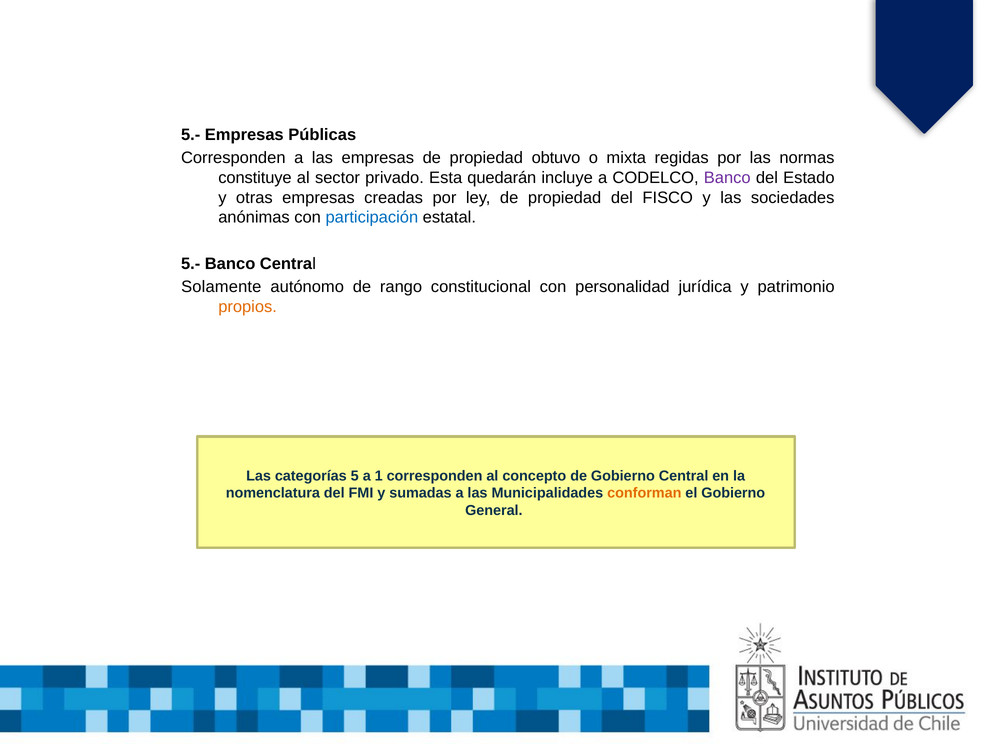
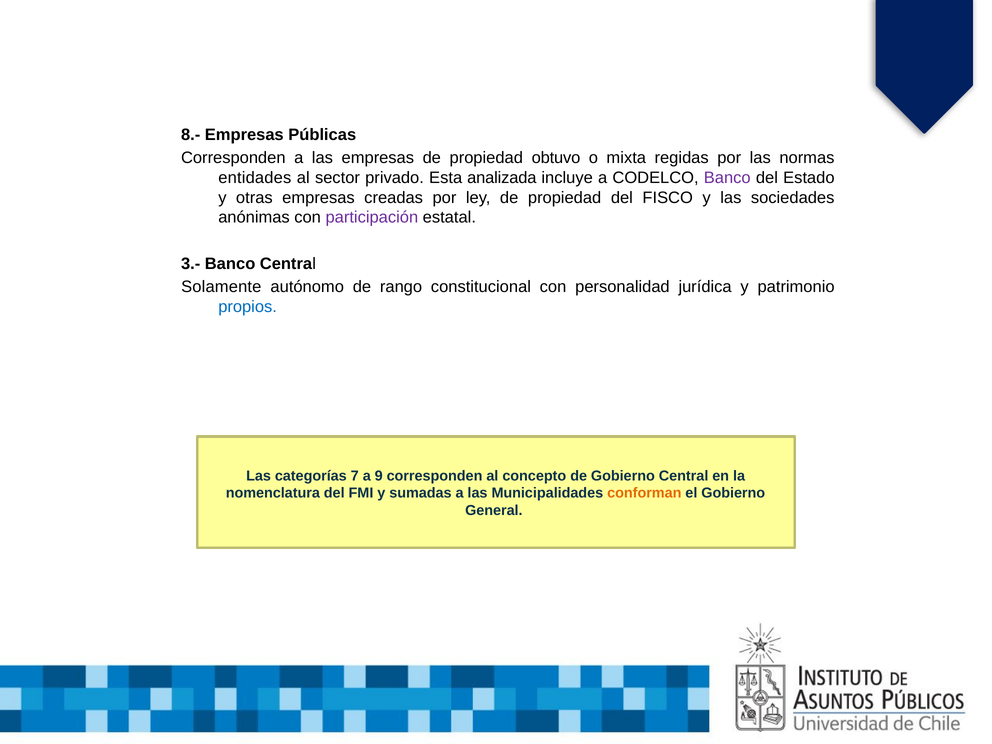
5.-: 5.- -> 8.- (191, 135)
constituye: constituye -> entidades (255, 178)
quedarán: quedarán -> analizada (502, 178)
participación colour: blue -> purple (372, 218)
5.-: 5.- -> 3.- (191, 264)
propios colour: orange -> blue (248, 307)
5: 5 -> 7 (355, 476)
1: 1 -> 9 (379, 476)
